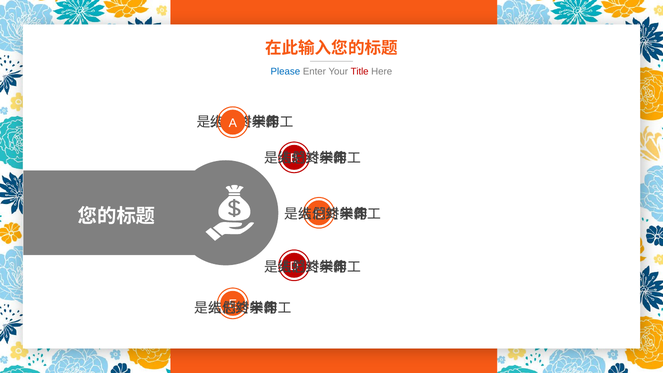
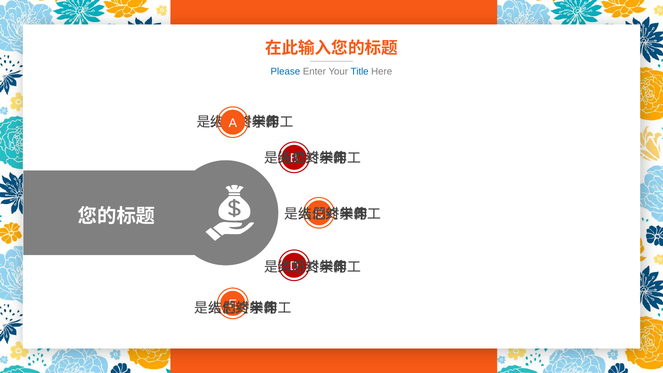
Title colour: red -> blue (360, 72)
